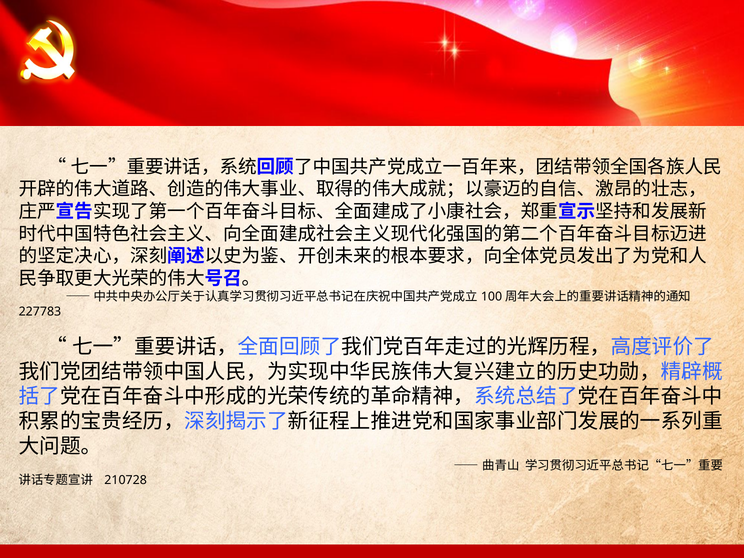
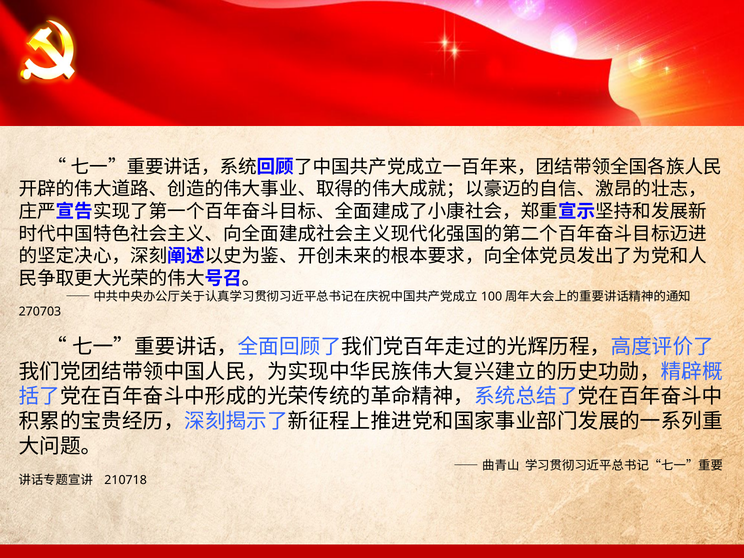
227783: 227783 -> 270703 (40, 312)
210728: 210728 -> 210718 (126, 480)
